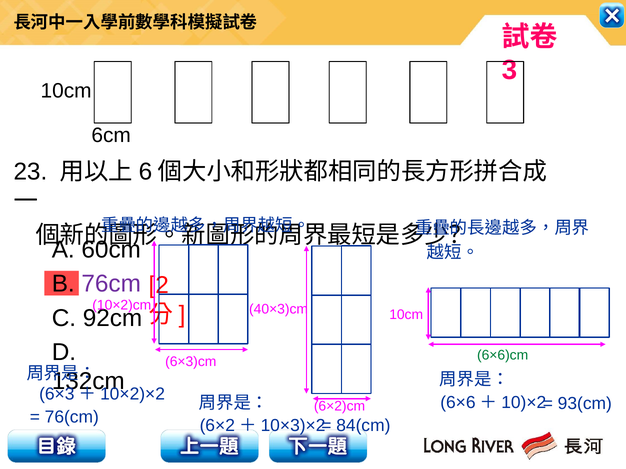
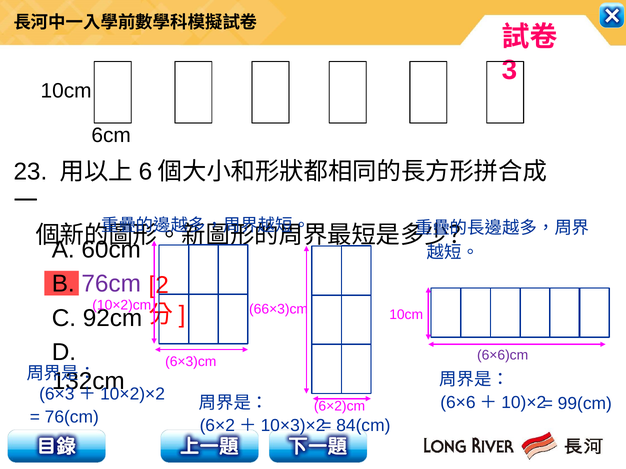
40×3)cm: 40×3)cm -> 66×3)cm (279, 309)
6×6)cm colour: green -> purple (503, 355)
93(cm: 93(cm -> 99(cm (585, 404)
